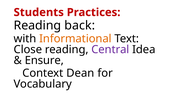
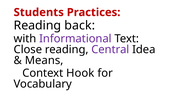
Informational colour: orange -> purple (75, 38)
Ensure: Ensure -> Means (44, 60)
Dean: Dean -> Hook (80, 73)
